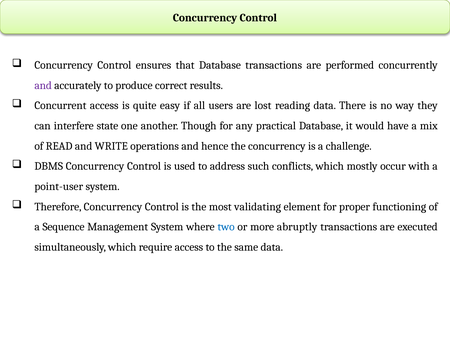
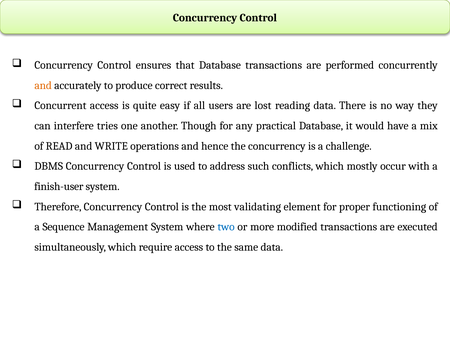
and colour: purple -> orange (43, 85)
state: state -> tries (107, 126)
point-user: point-user -> finish-user (59, 187)
abruptly: abruptly -> modified (297, 227)
